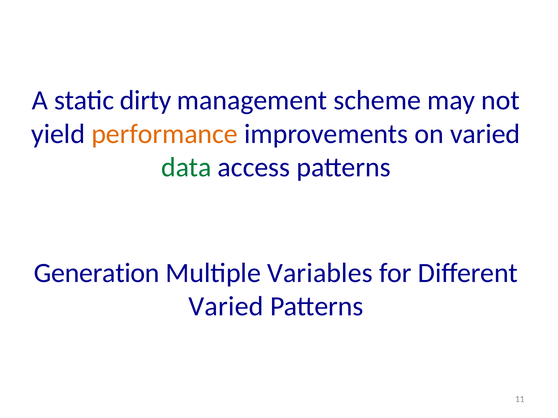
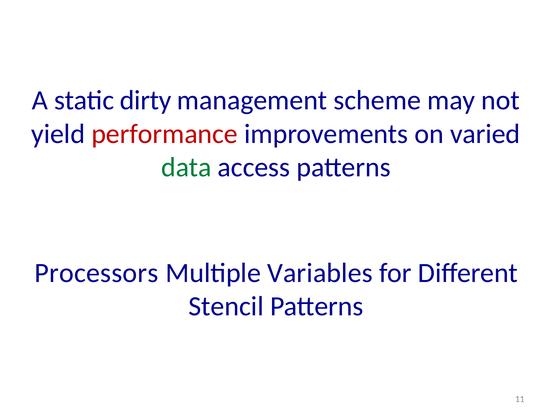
performance colour: orange -> red (165, 134)
Generation: Generation -> Processors (96, 273)
Varied: Varied -> Stencil (226, 307)
